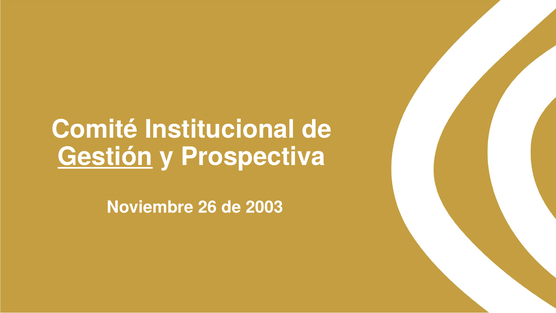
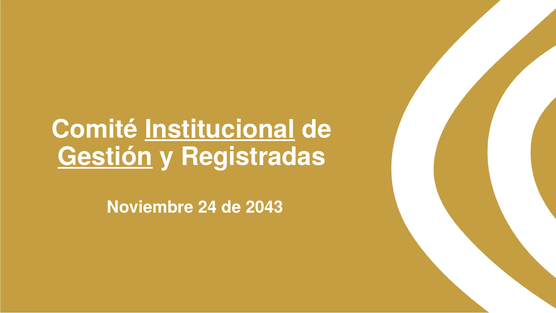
Institucional underline: none -> present (220, 129)
Prospectiva: Prospectiva -> Registradas (253, 157)
26: 26 -> 24 (208, 207)
2003: 2003 -> 2043 (265, 207)
